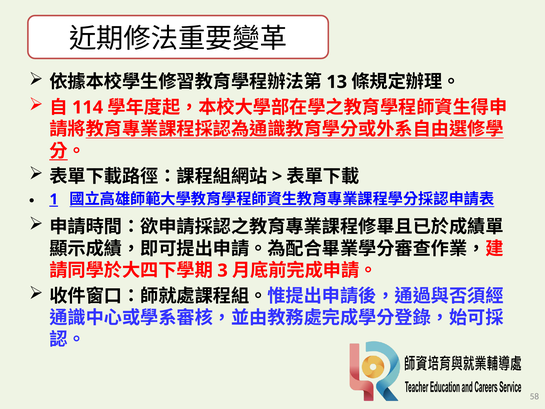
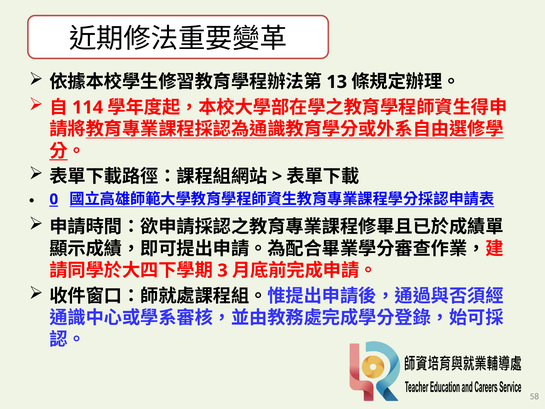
1: 1 -> 0 (54, 199)
